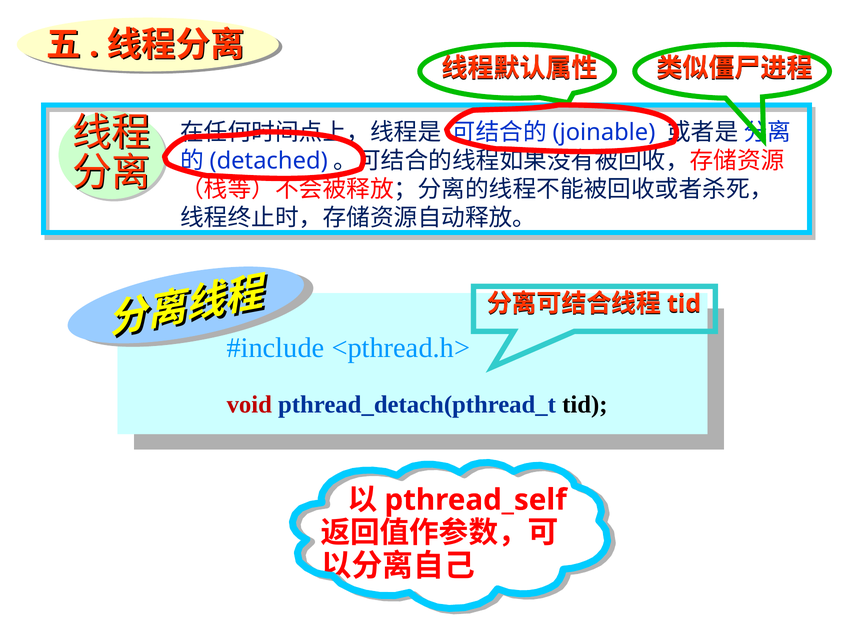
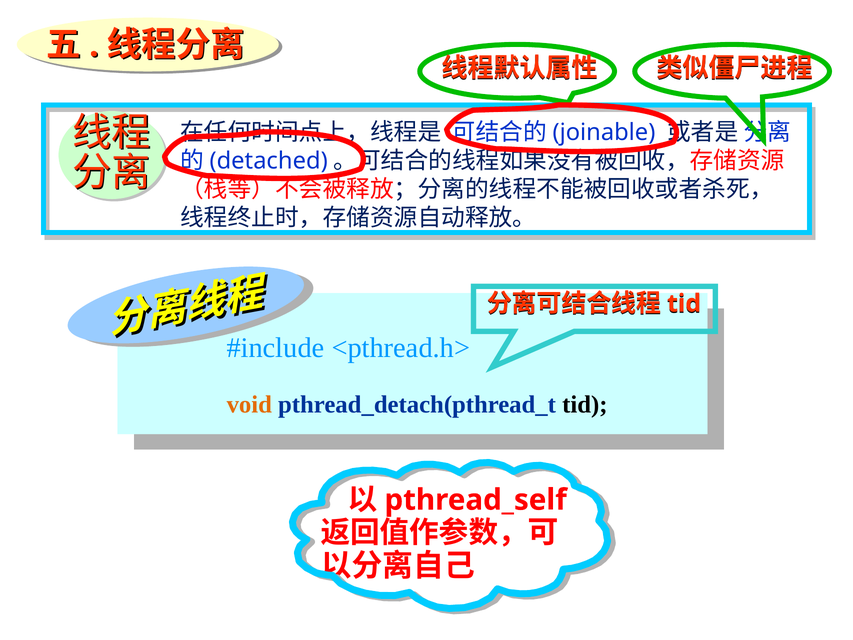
void colour: red -> orange (249, 404)
